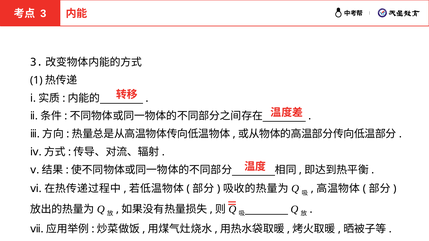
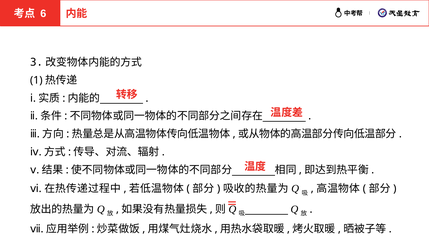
3: 3 -> 6 (43, 14)
